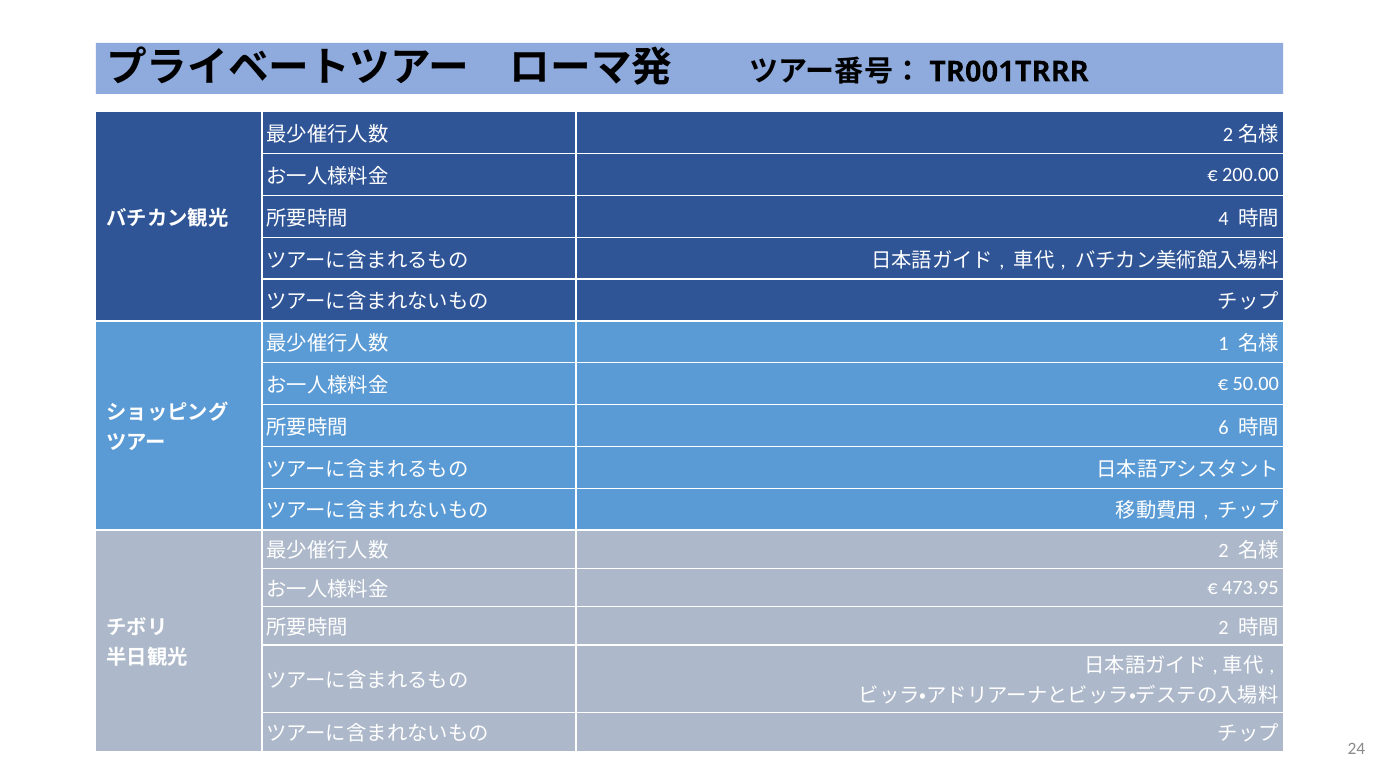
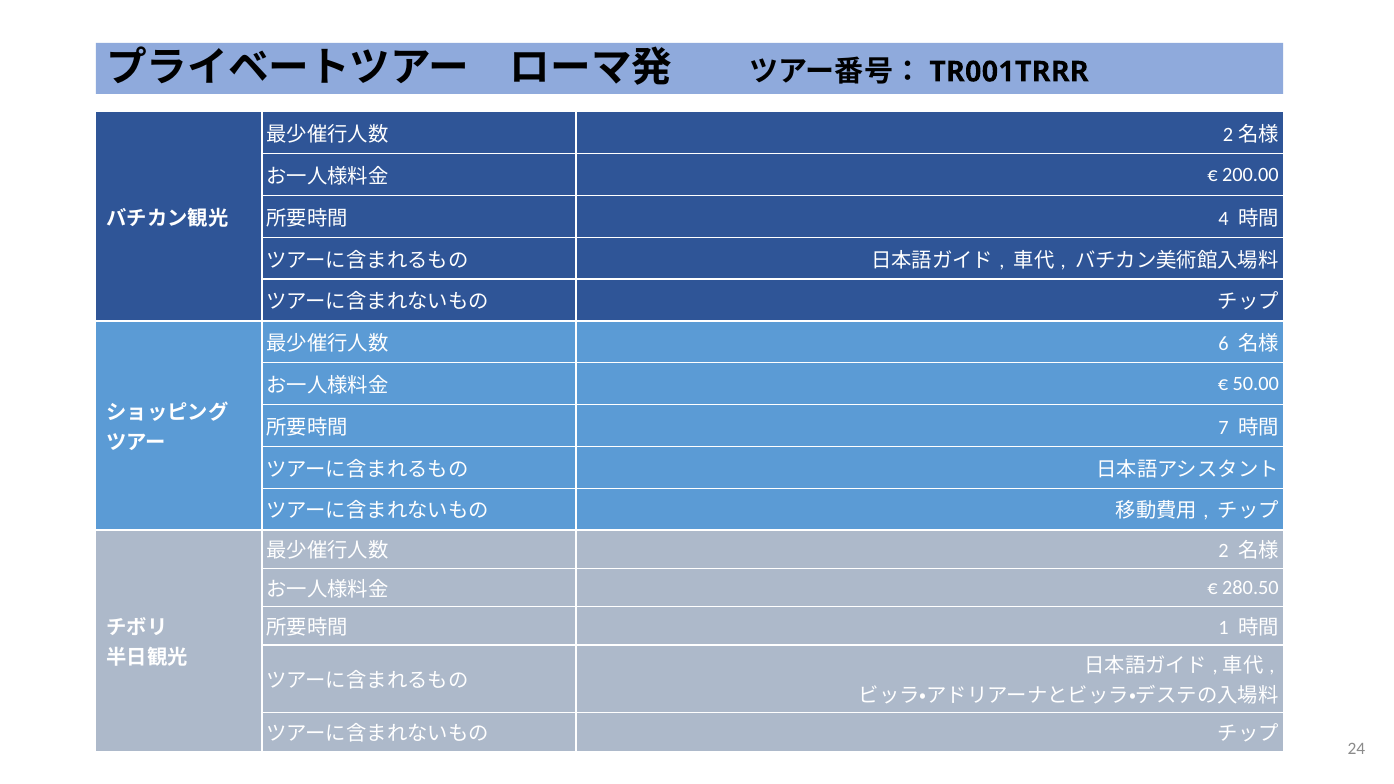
1: 1 -> 6 (1224, 344)
6: 6 -> 7 (1224, 428)
473.95: 473.95 -> 280.50 (1250, 588)
2: 2 -> 1 (1224, 628)
